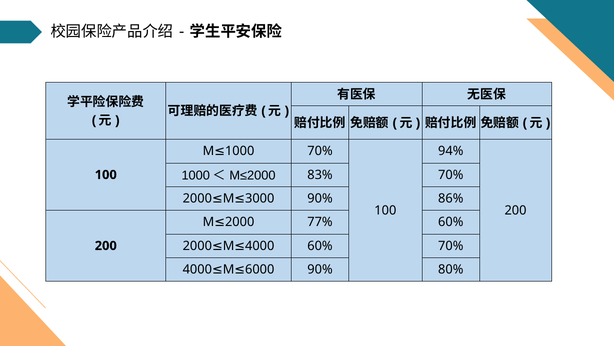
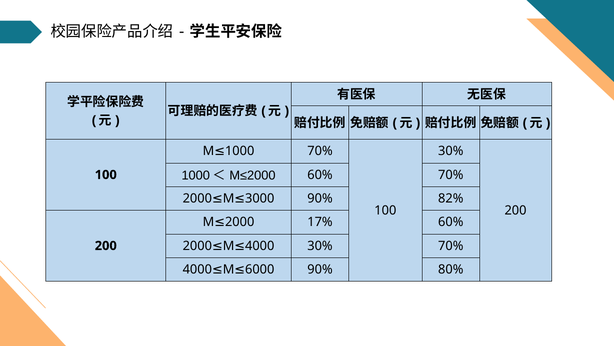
94%: 94% -> 30% (451, 151)
M≤2000 83%: 83% -> 60% (320, 174)
86%: 86% -> 82% (451, 198)
77%: 77% -> 17% (320, 222)
60%: 60% -> 30% (320, 245)
